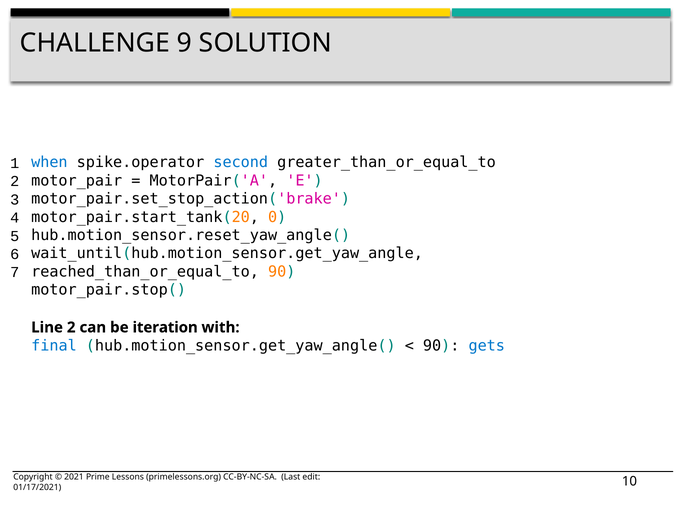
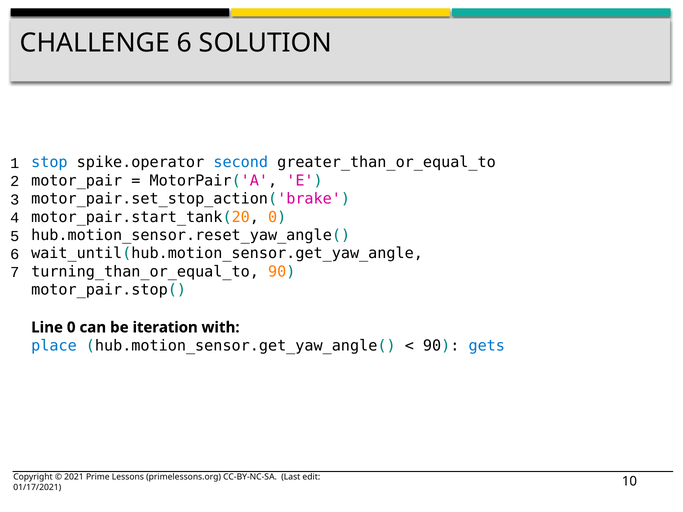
CHALLENGE 9: 9 -> 6 (184, 43)
when: when -> stop (49, 162)
reached_than_or_equal_to: reached_than_or_equal_to -> turning_than_or_equal_to (145, 272)
Line 2: 2 -> 0 (71, 328)
final: final -> place (54, 346)
